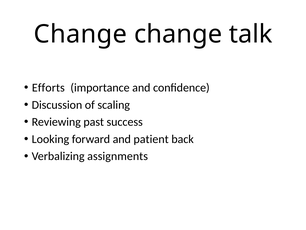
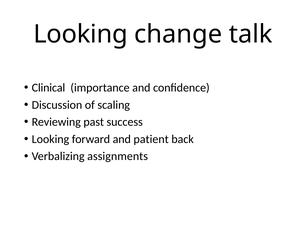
Change: Change -> Looking (81, 34)
Efforts: Efforts -> Clinical (48, 88)
